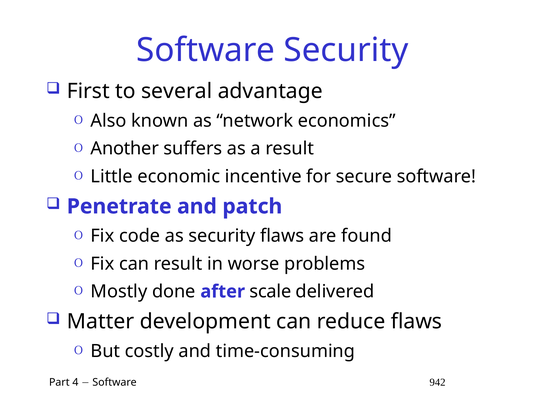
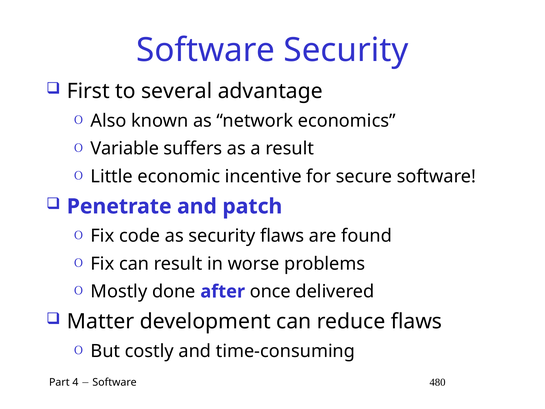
Another: Another -> Variable (125, 148)
scale: scale -> once (270, 291)
942: 942 -> 480 (438, 382)
